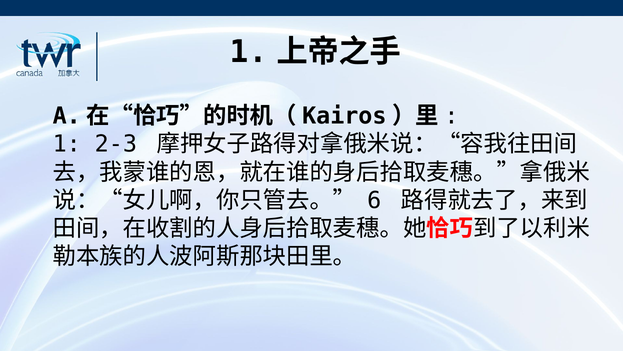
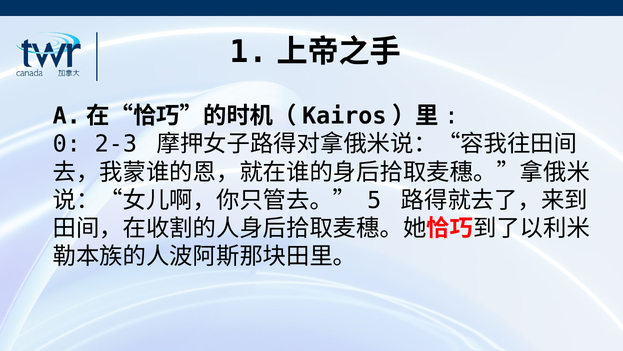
1: 1 -> 0 (67, 144)
6: 6 -> 5 (374, 200)
